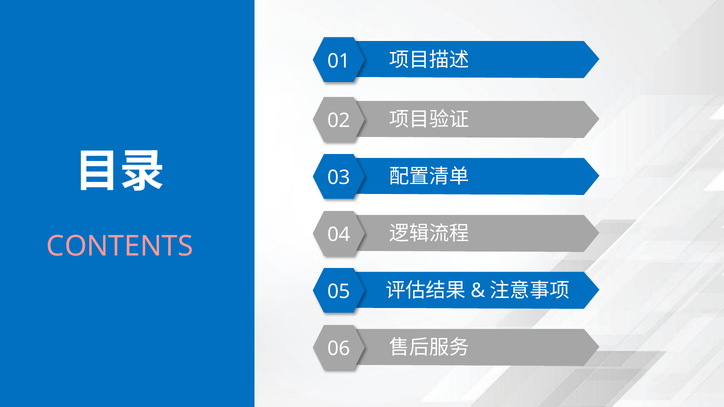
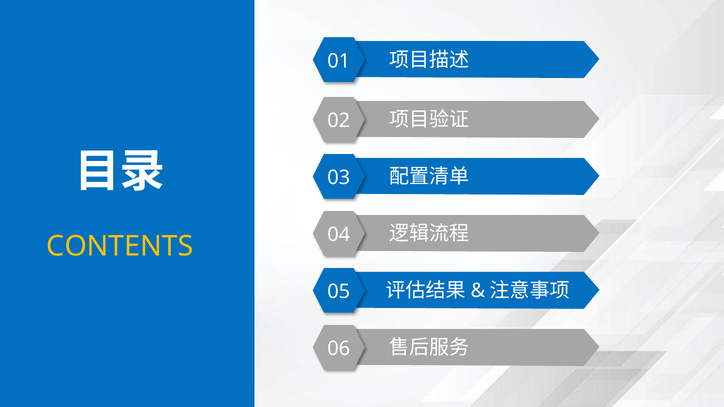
CONTENTS colour: pink -> yellow (120, 246)
